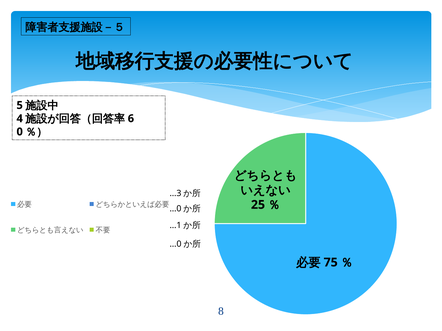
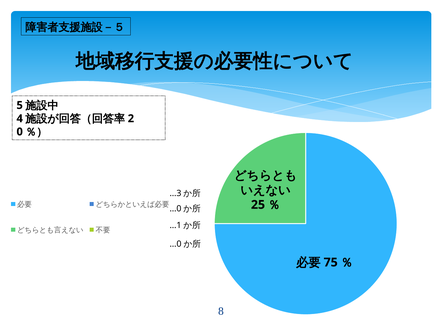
6: 6 -> 2 (131, 119)
